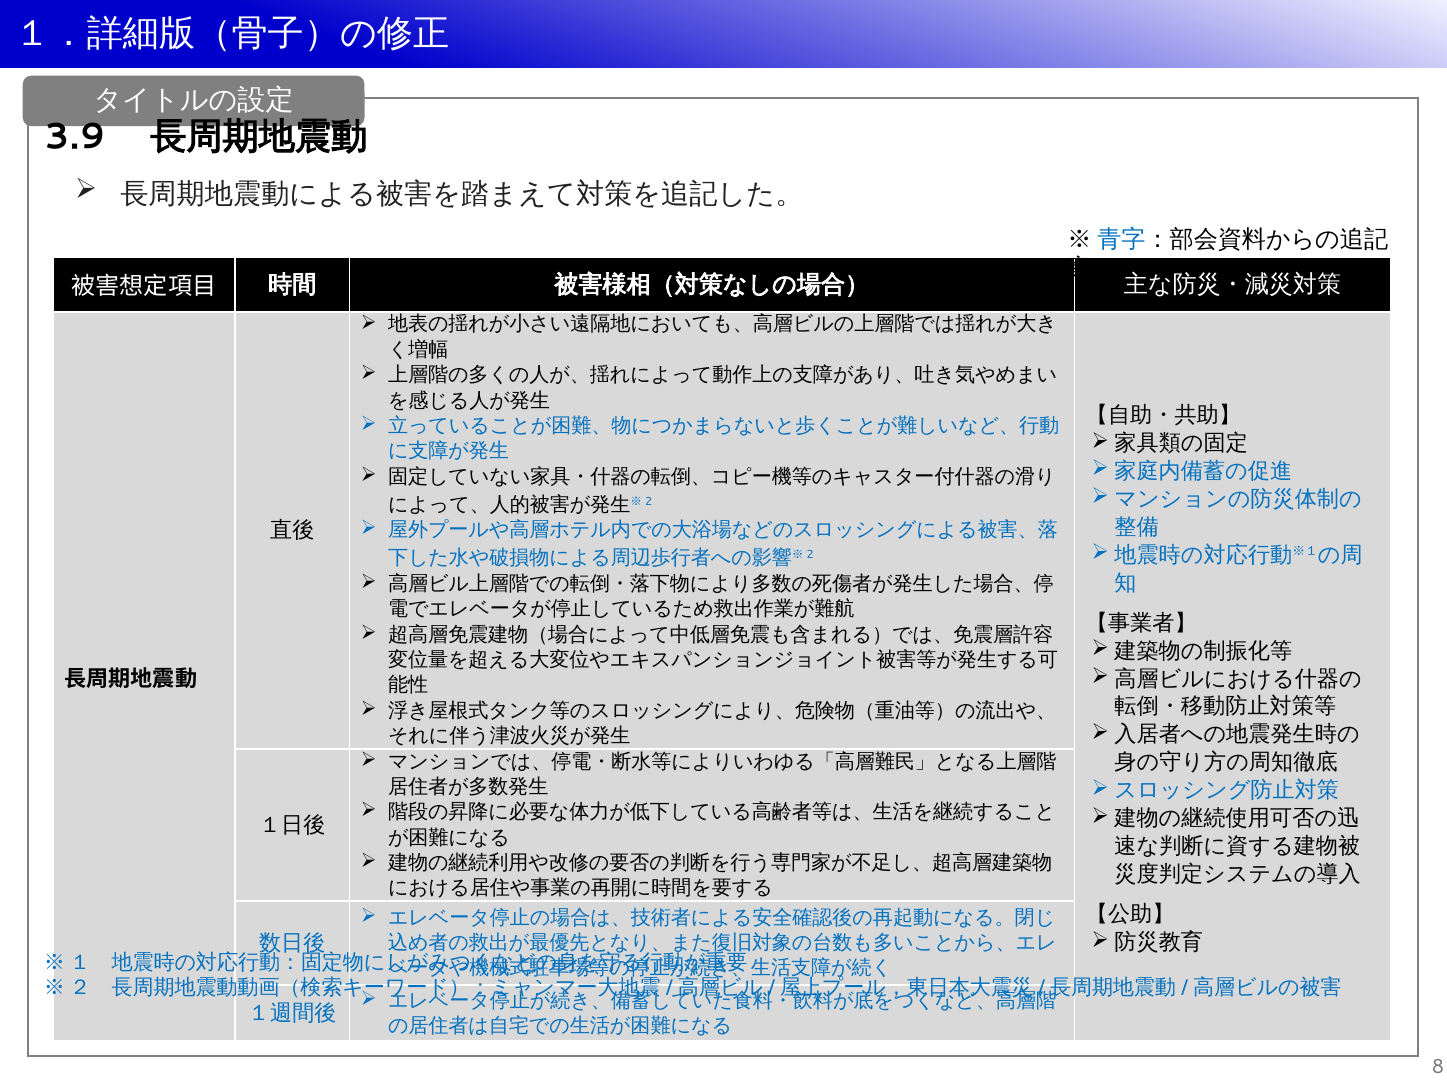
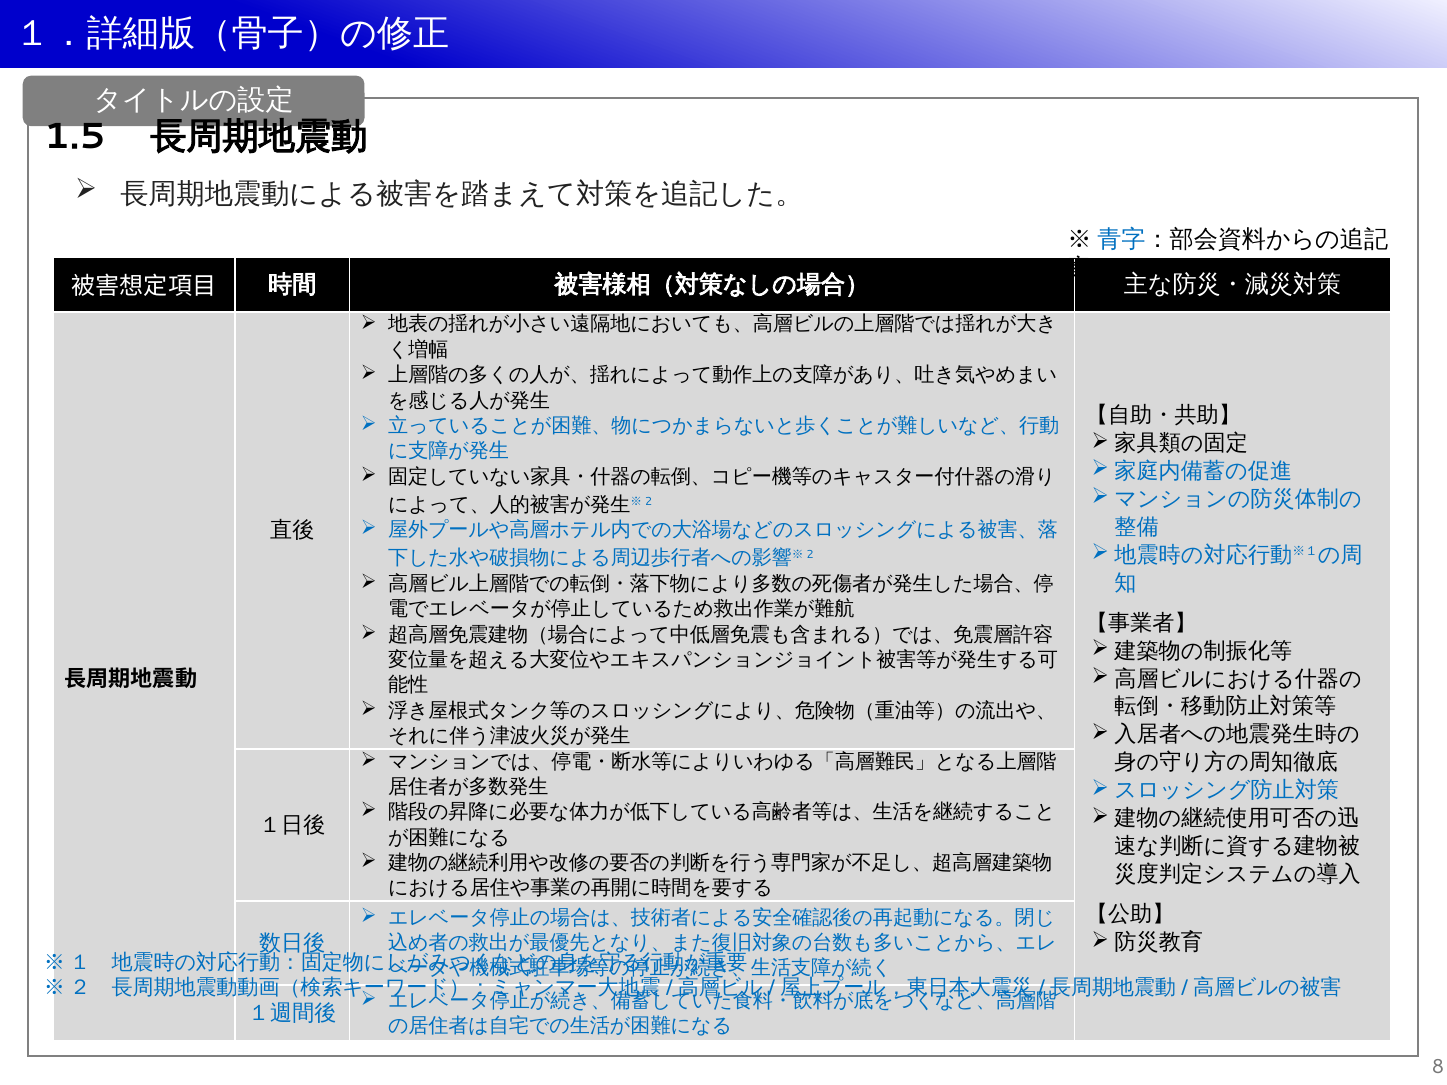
3.9: 3.9 -> 1.5 (75, 136)
